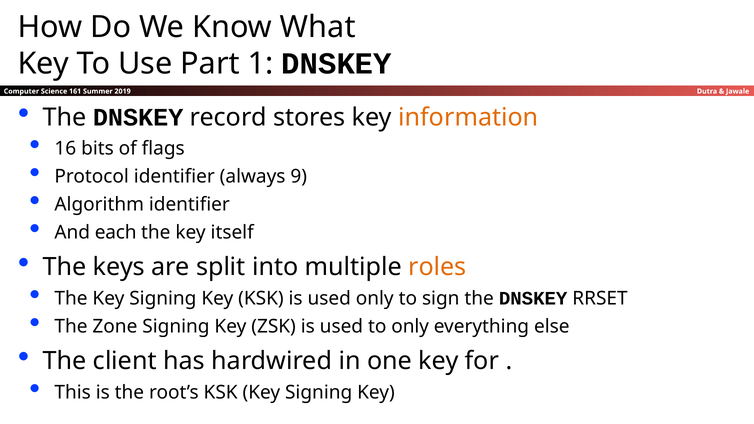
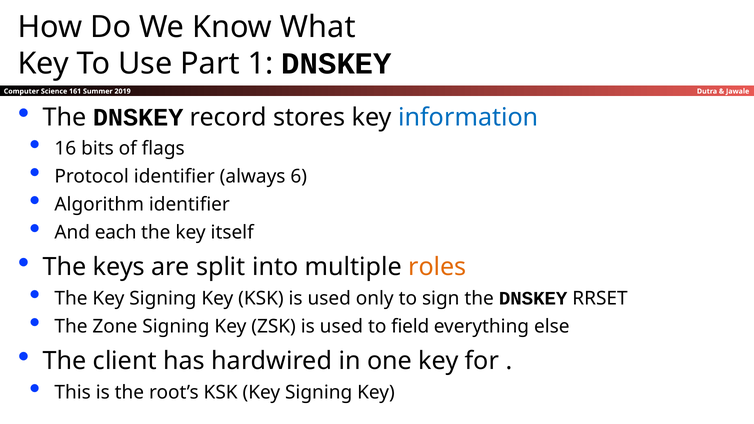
information colour: orange -> blue (468, 117)
9: 9 -> 6 (299, 177)
to only: only -> field (410, 326)
